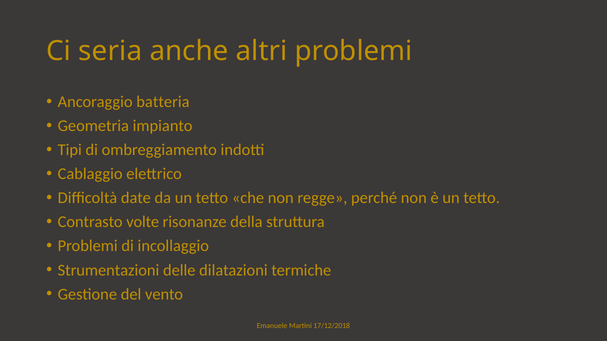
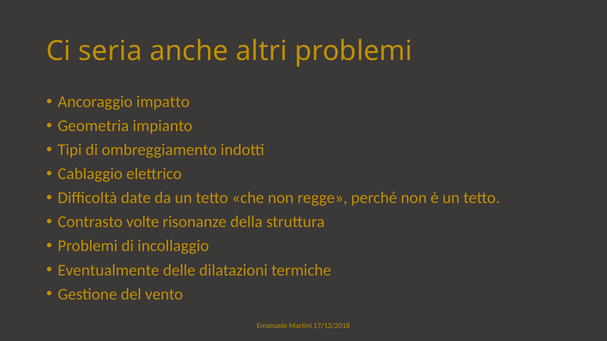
batteria: batteria -> impatto (163, 102)
Strumentazioni: Strumentazioni -> Eventualmente (108, 270)
